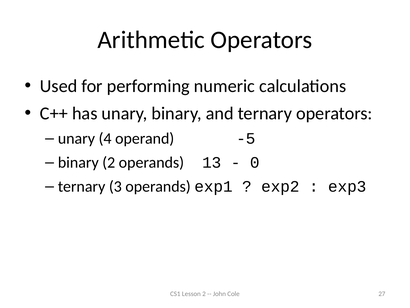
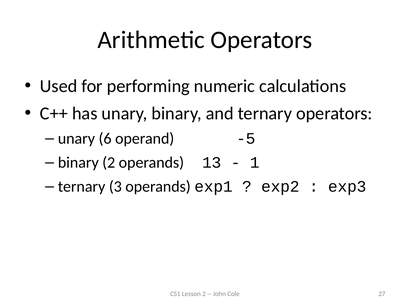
4: 4 -> 6 (105, 138)
0: 0 -> 1 (255, 162)
